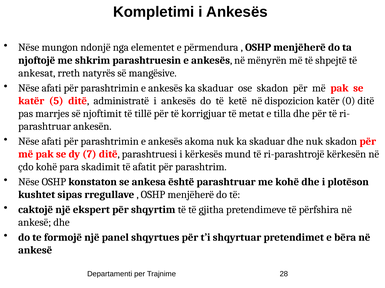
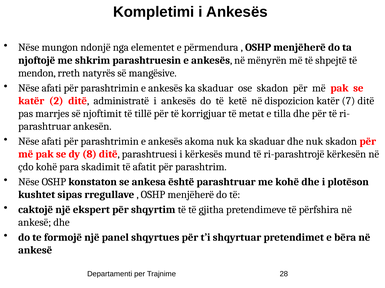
ankesat: ankesat -> mendon (37, 73)
5: 5 -> 2 (56, 101)
0: 0 -> 7 (348, 101)
7: 7 -> 8 (90, 155)
